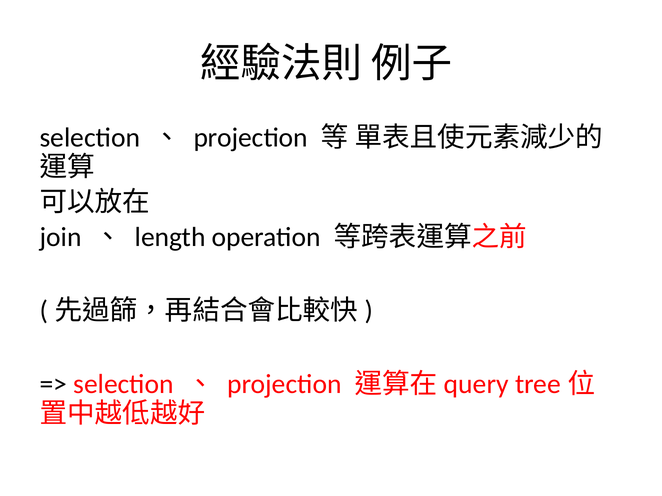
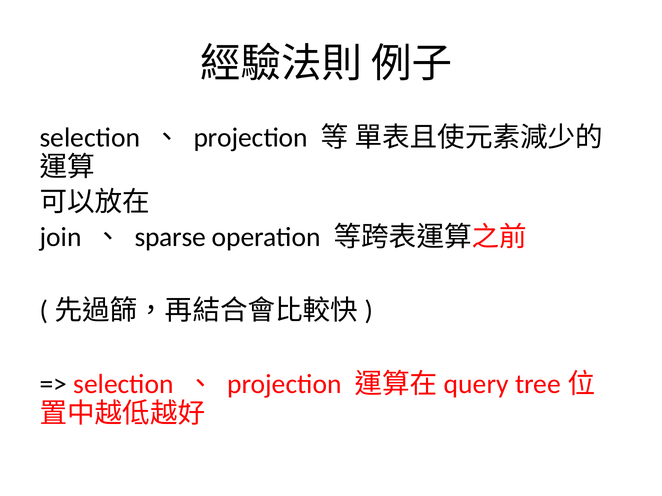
length: length -> sparse (170, 238)
